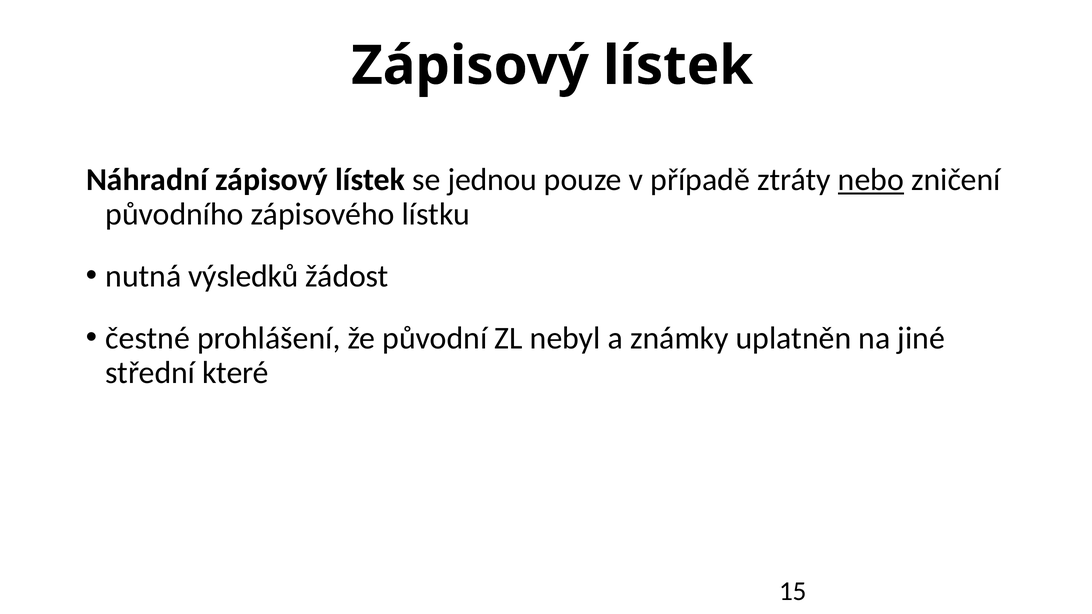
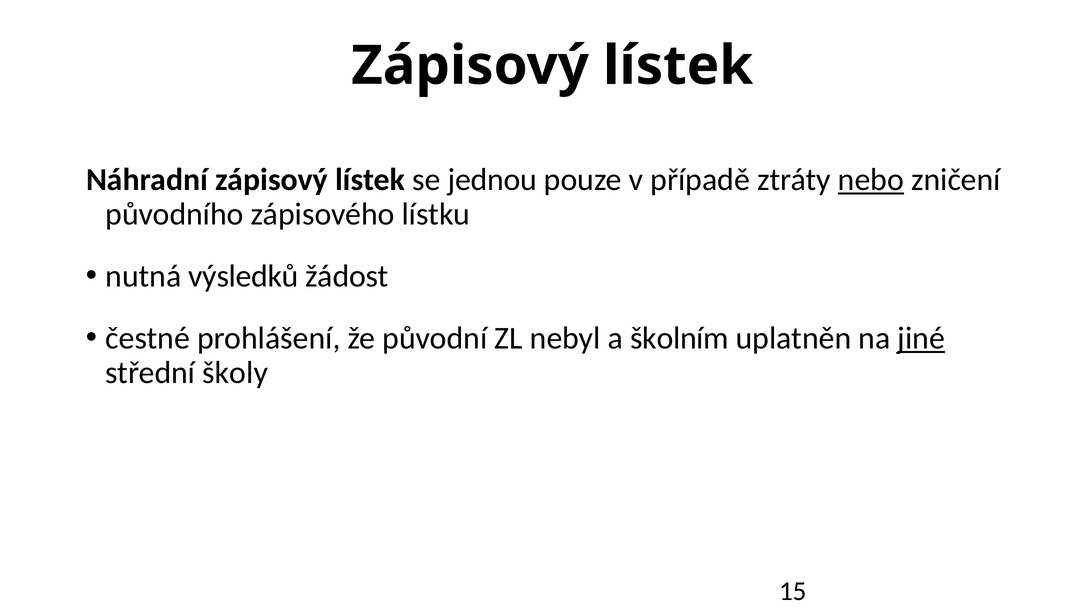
známky: známky -> školním (680, 338)
jiné underline: none -> present (921, 338)
které: které -> školy (235, 373)
